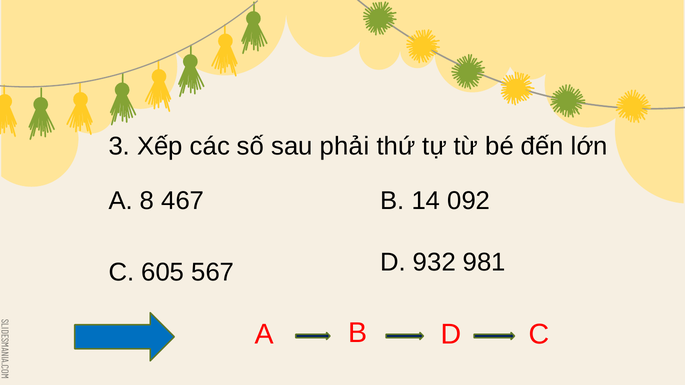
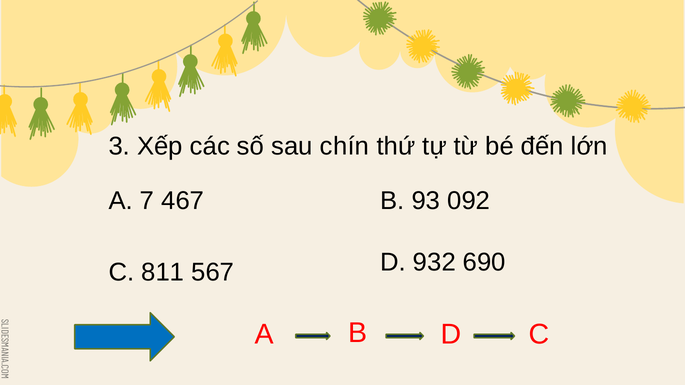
phải: phải -> chín (345, 147)
8: 8 -> 7 (147, 201)
14: 14 -> 93 (426, 201)
605: 605 -> 811 (163, 273)
981: 981 -> 690 (484, 262)
